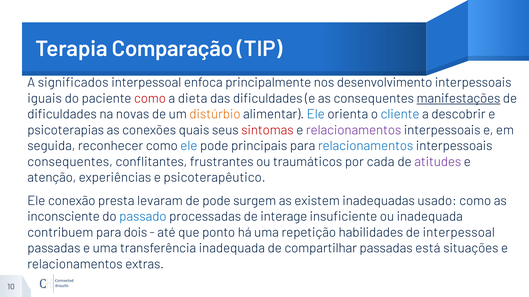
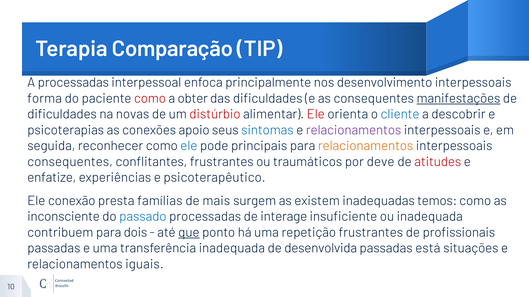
A significados: significados -> processadas (73, 83)
iguais: iguais -> forma (45, 99)
dieta: dieta -> obter (193, 99)
distúrbio colour: orange -> red (215, 114)
Ele colour: blue -> red (316, 114)
quais: quais -> apoio (194, 130)
sintomas colour: red -> blue (267, 130)
relacionamentos colour: blue -> orange (366, 146)
cada: cada -> deve (381, 162)
atitudes colour: purple -> red (438, 162)
atenção: atenção -> enfatize (52, 178)
levaram: levaram -> famílias (160, 201)
de pode: pode -> mais (216, 201)
usado: usado -> temos (437, 201)
que underline: none -> present (189, 233)
repetição habilidades: habilidades -> frustrantes (371, 233)
de interpessoal: interpessoal -> profissionais (459, 233)
compartilhar: compartilhar -> desenvolvida (321, 249)
extras: extras -> iguais (144, 265)
